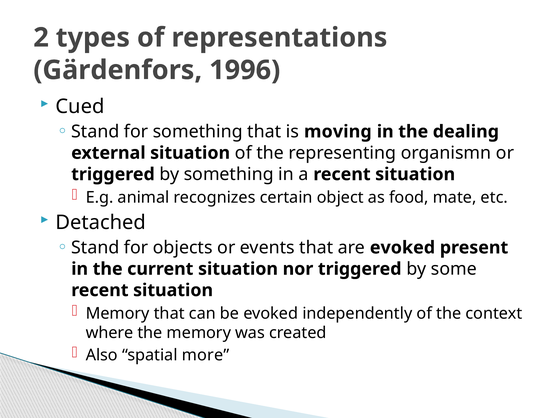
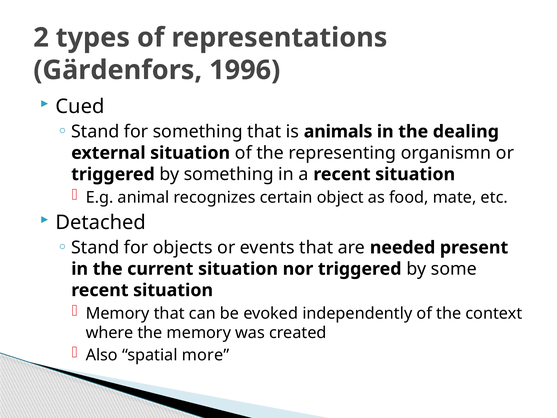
moving: moving -> animals (338, 132)
are evoked: evoked -> needed (403, 247)
